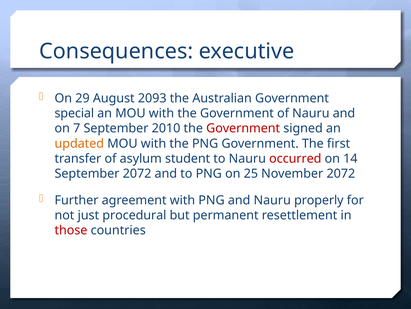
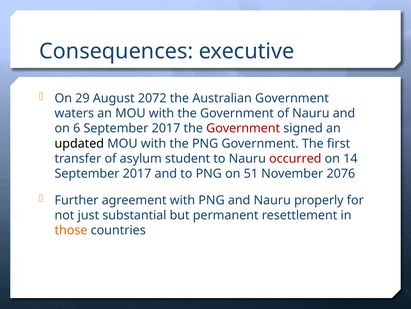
2093: 2093 -> 2072 (152, 98)
special: special -> waters (74, 113)
7: 7 -> 6 (77, 128)
2010: 2010 -> 2017 (166, 128)
updated colour: orange -> black (79, 143)
2072: 2072 -> 2017 (137, 173)
25: 25 -> 51 (251, 173)
November 2072: 2072 -> 2076 (341, 173)
procedural: procedural -> substantial (134, 215)
those colour: red -> orange (71, 230)
